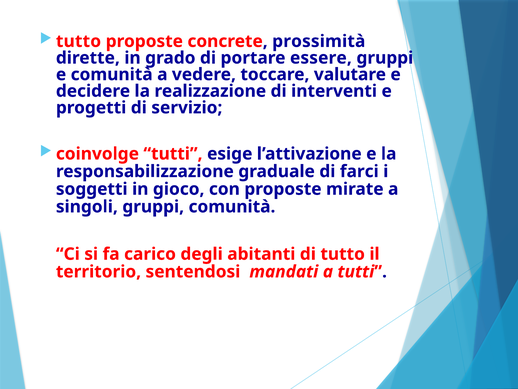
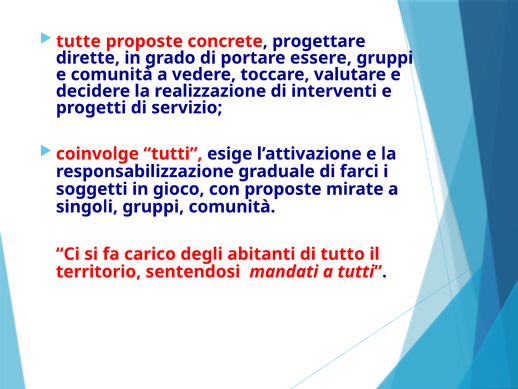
tutto: tutto -> tutte (78, 41)
prossimità: prossimità -> progettare (319, 41)
